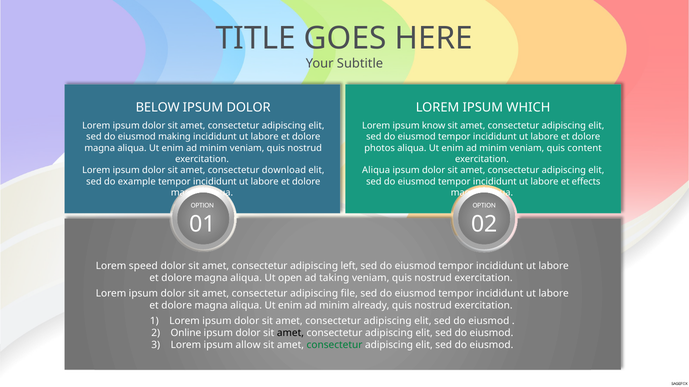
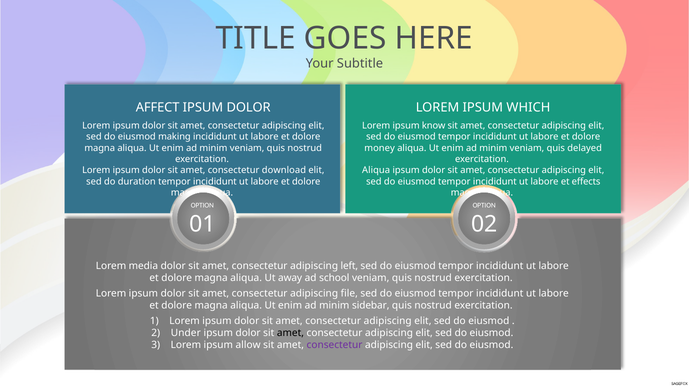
BELOW: BELOW -> AFFECT (158, 108)
photos: photos -> money (380, 148)
content: content -> delayed (585, 148)
example: example -> duration (137, 182)
speed: speed -> media (143, 266)
open: open -> away (290, 278)
taking: taking -> school (334, 278)
already: already -> sidebar (371, 306)
Online: Online -> Under (186, 333)
consectetur colour: green -> purple (335, 345)
